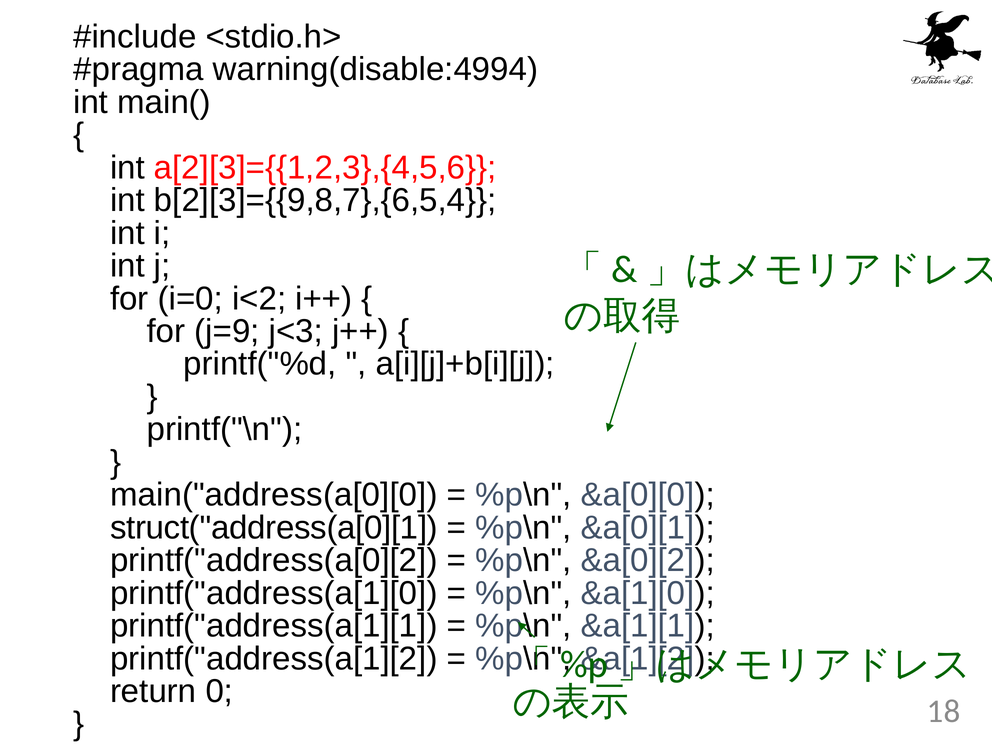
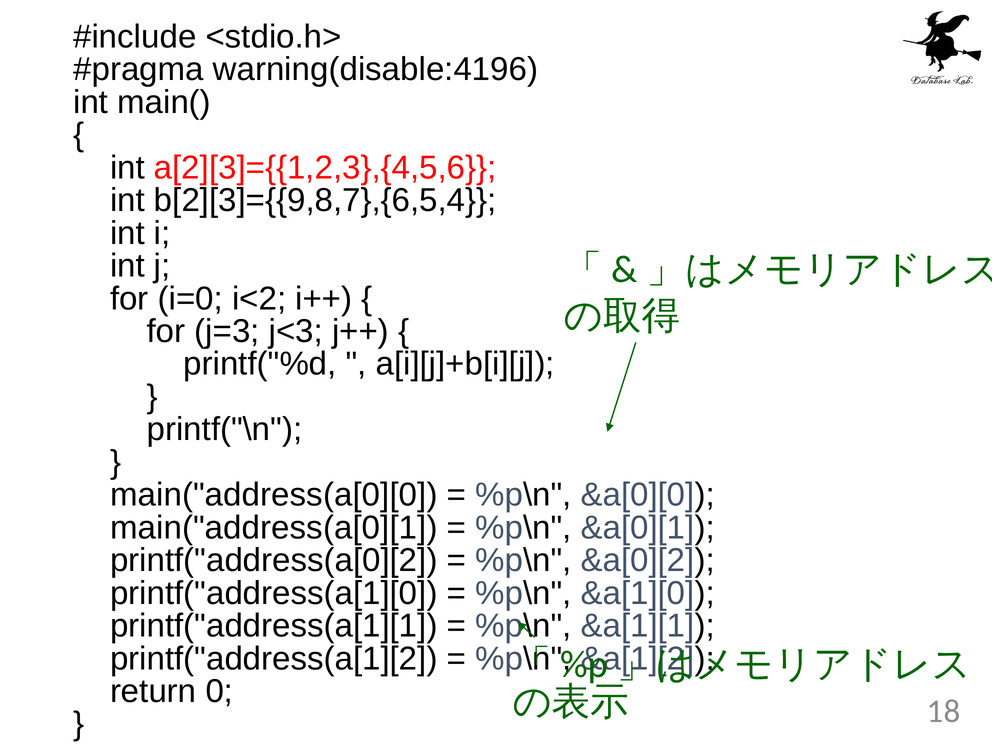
warning(disable:4994: warning(disable:4994 -> warning(disable:4196 (375, 69)
j=9: j=9 -> j=3 (227, 331)
struct("address(a[0][1: struct("address(a[0][1 -> main("address(a[0][1 (274, 528)
